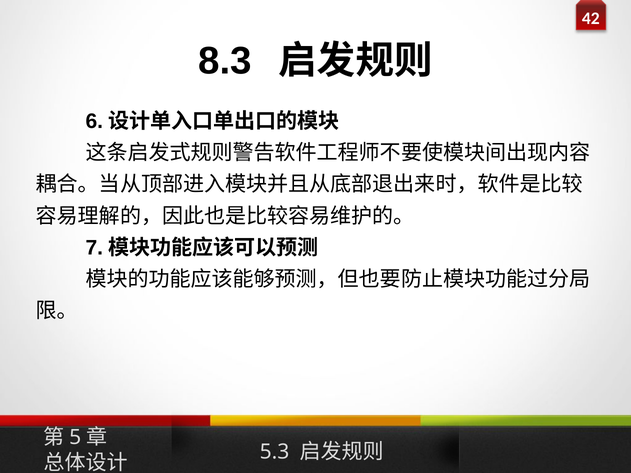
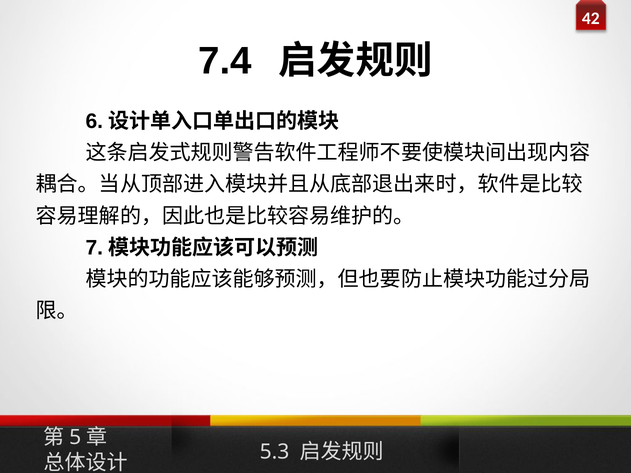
8.3: 8.3 -> 7.4 (225, 61)
